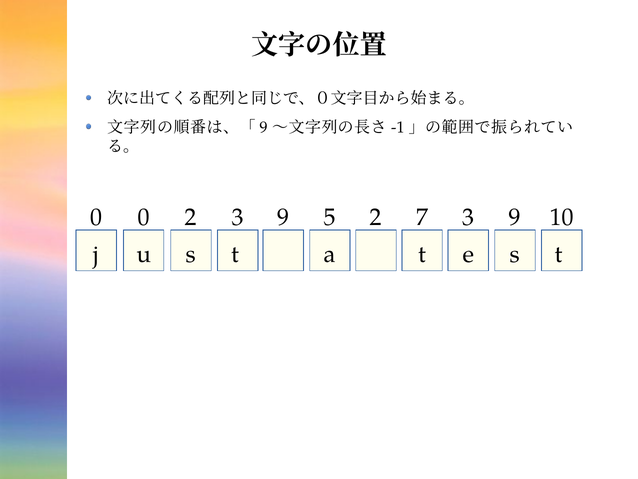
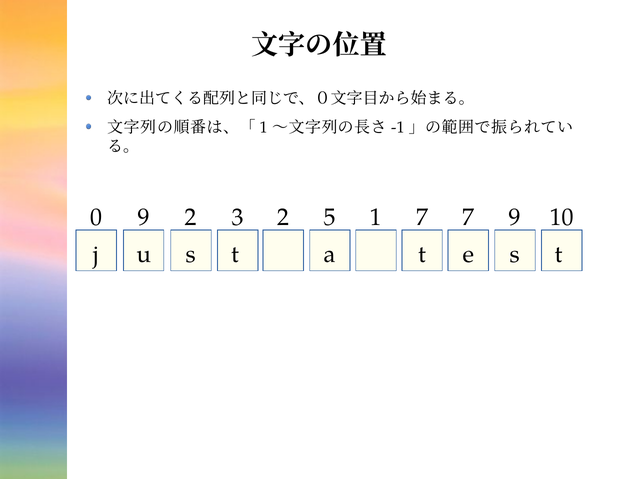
9: 9 -> 1 (264, 127)
0 0: 0 -> 9 (144, 217)
3 9: 9 -> 2 (283, 217)
5 2: 2 -> 1 (376, 217)
7 3: 3 -> 7 (468, 217)
